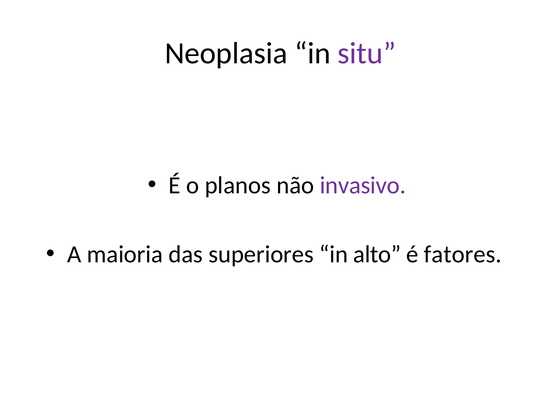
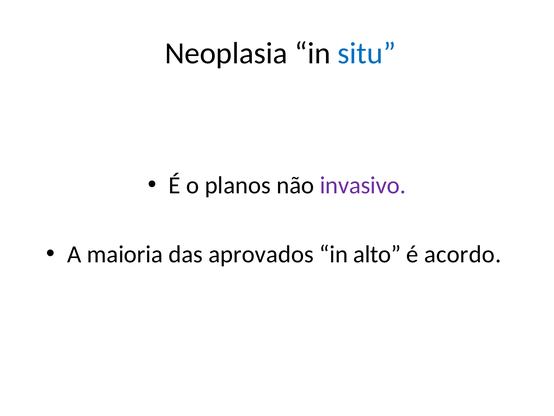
situ colour: purple -> blue (367, 53)
superiores: superiores -> aprovados (261, 254)
fatores: fatores -> acordo (463, 254)
